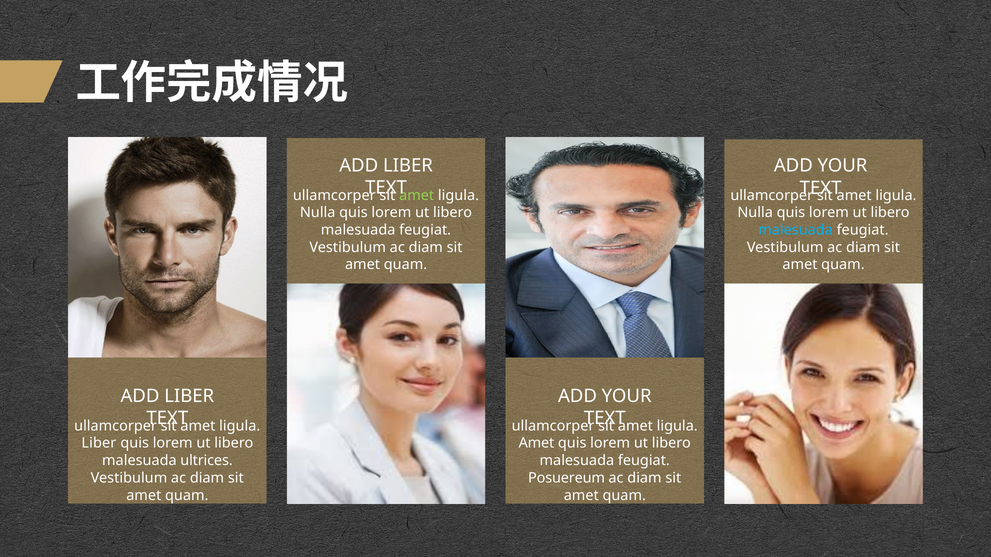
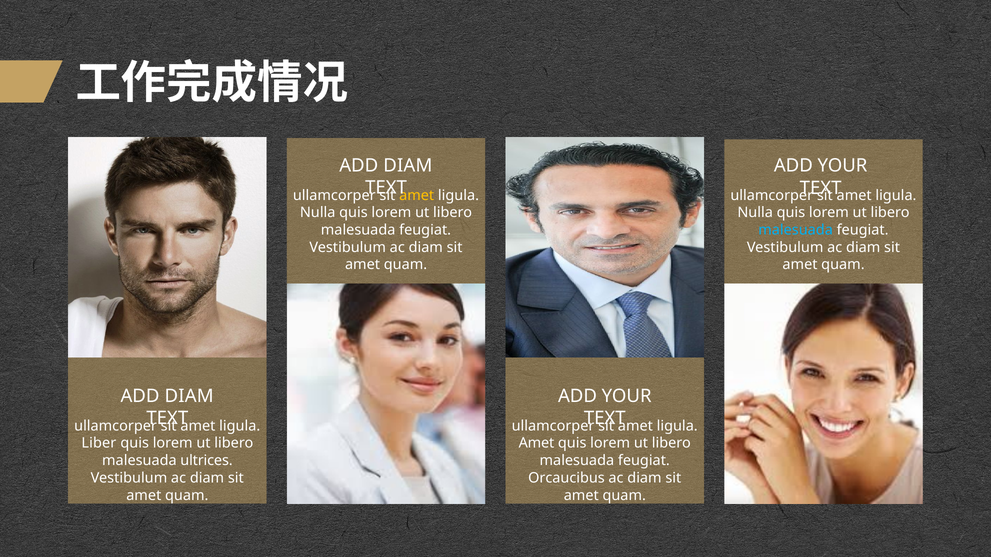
LIBER: LIBER -> DIAM (408, 166)
amet colour: light green -> yellow (417, 196)
LIBER: LIBER -> DIAM (189, 396)
Posuereum: Posuereum -> Orcaucibus (566, 478)
